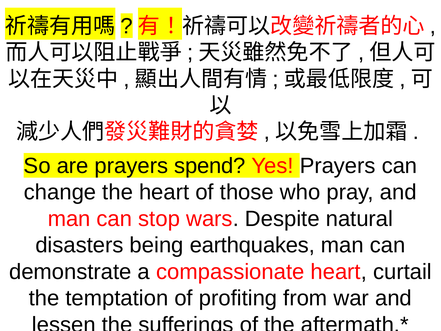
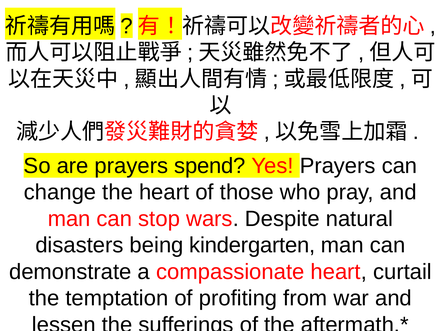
earthquakes: earthquakes -> kindergarten (252, 245)
